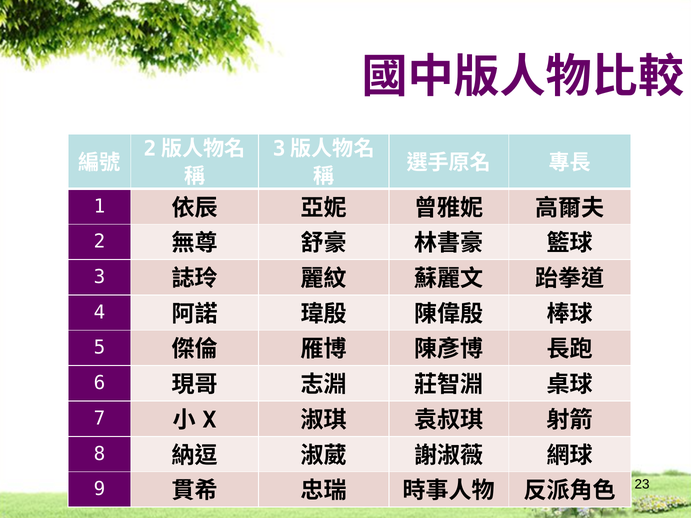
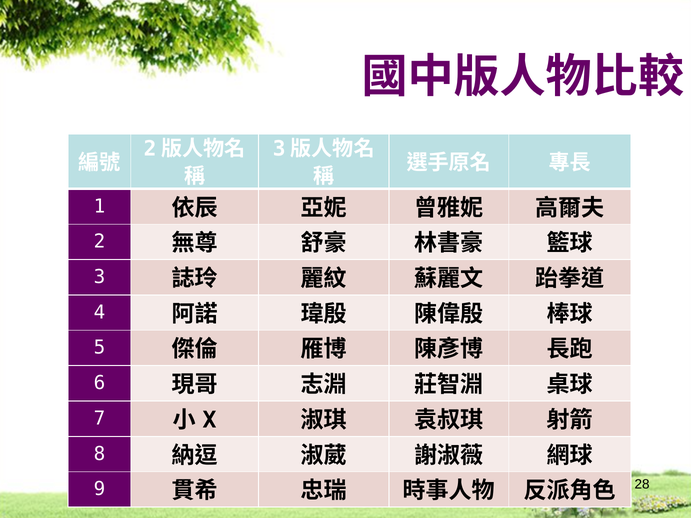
23: 23 -> 28 (642, 484)
